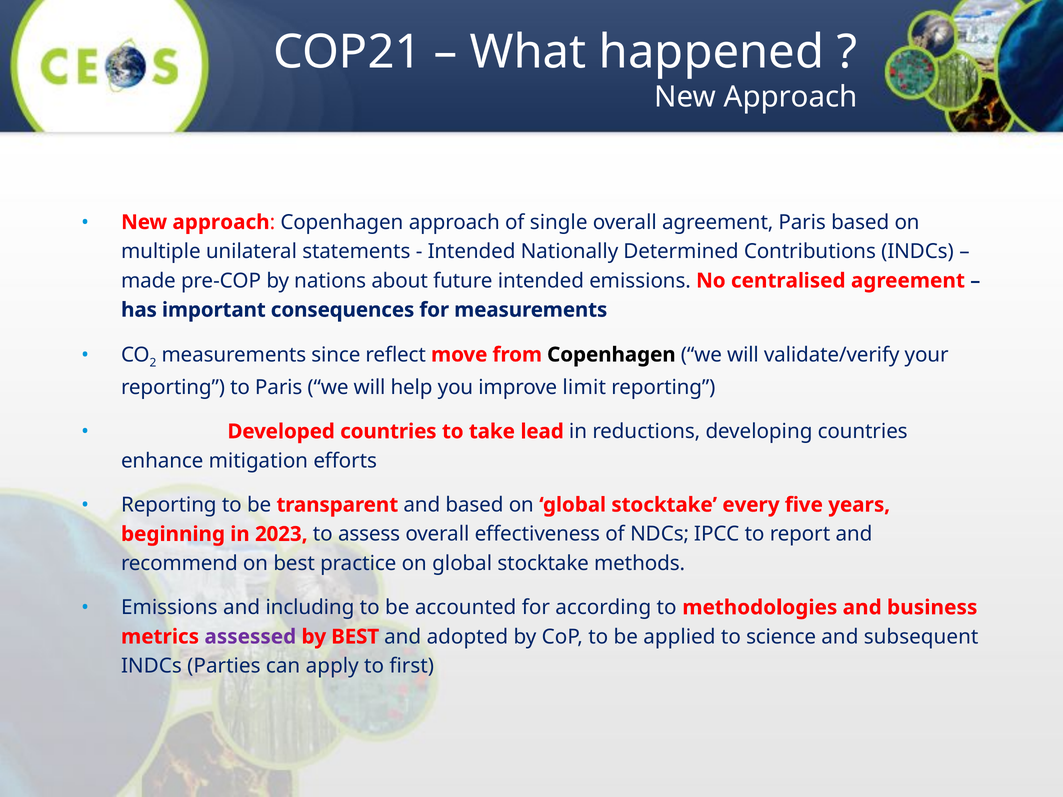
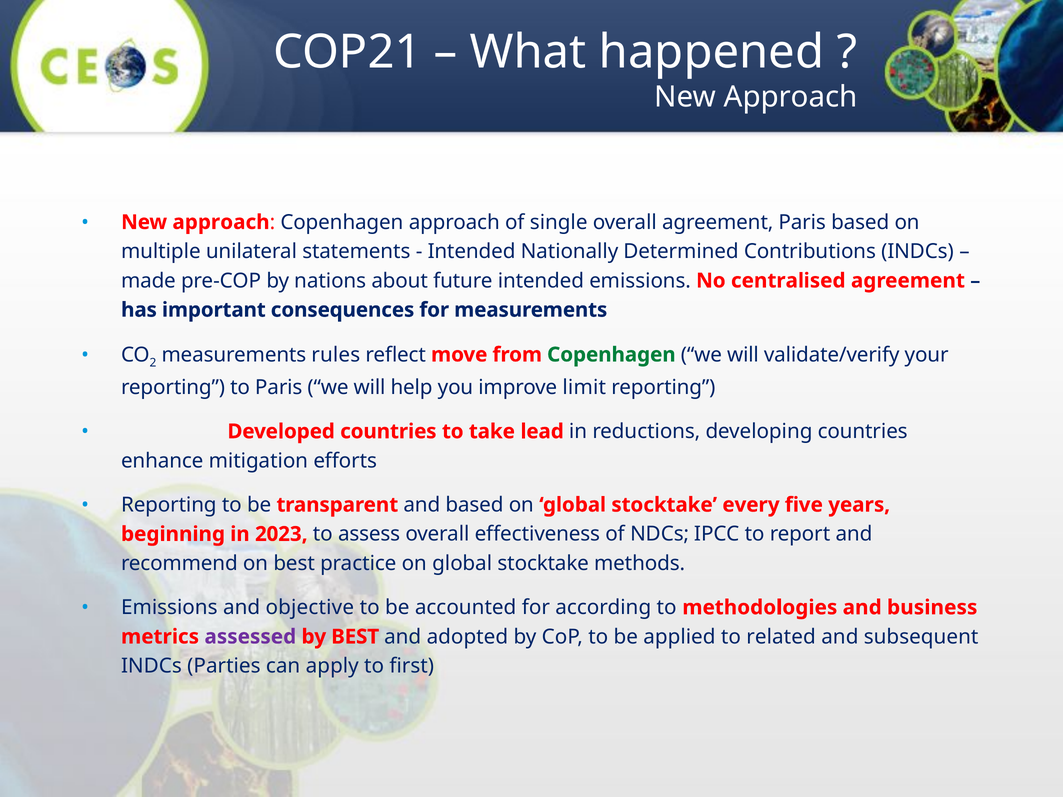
since: since -> rules (336, 355)
Copenhagen colour: black -> green (611, 355)
including: including -> objective (310, 608)
science: science -> related (781, 637)
